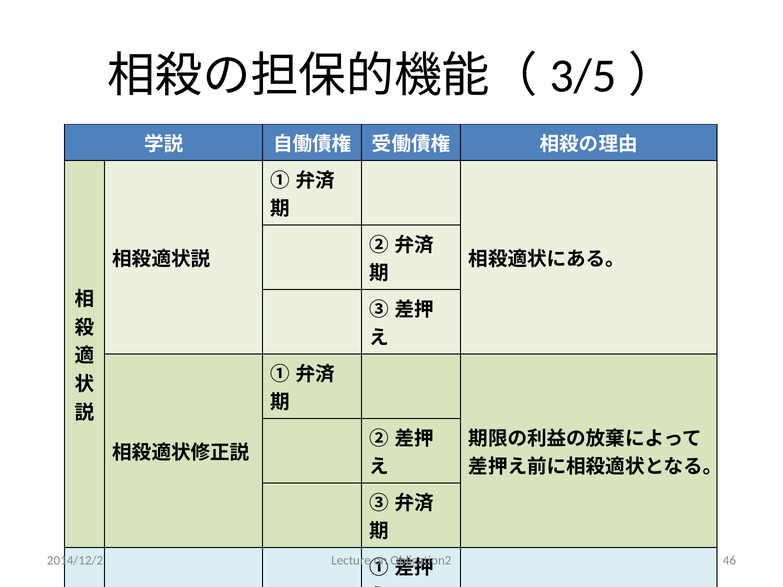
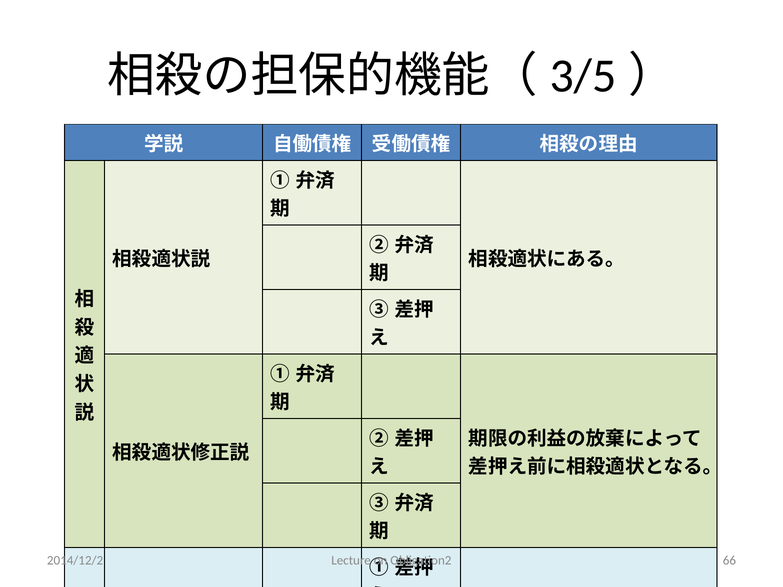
46: 46 -> 66 (729, 561)
